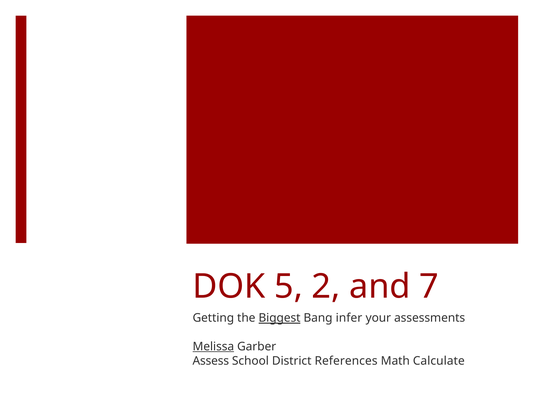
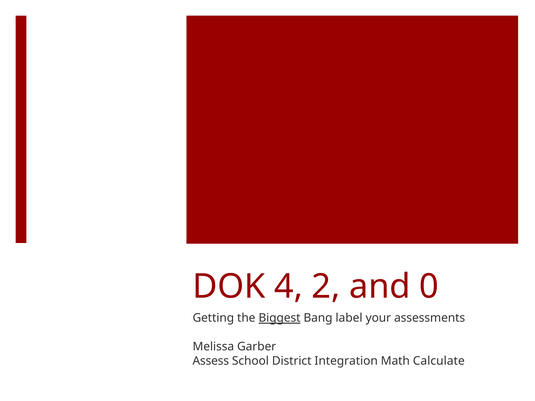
5: 5 -> 4 (289, 287)
7: 7 -> 0 (429, 287)
infer: infer -> label (349, 318)
Melissa underline: present -> none (213, 347)
References: References -> Integration (346, 361)
